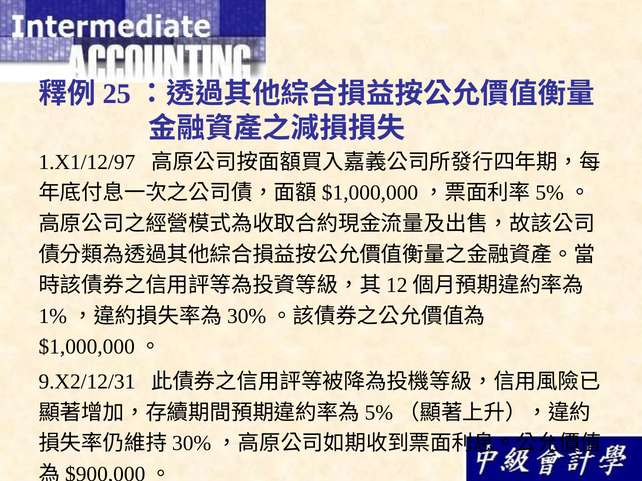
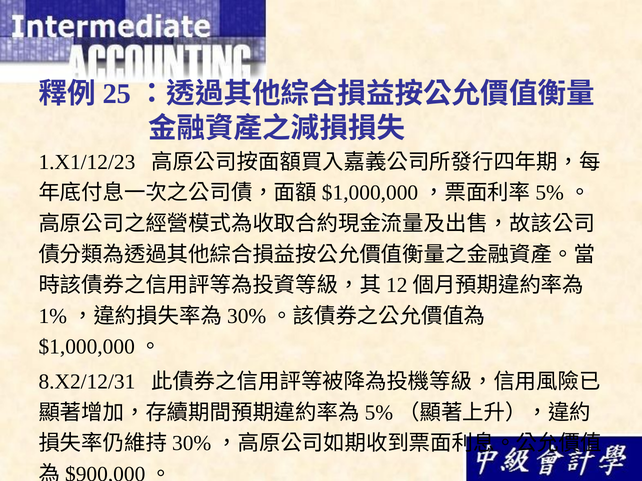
1.X1/12/97: 1.X1/12/97 -> 1.X1/12/23 (87, 162)
9.X2/12/31: 9.X2/12/31 -> 8.X2/12/31 (87, 382)
